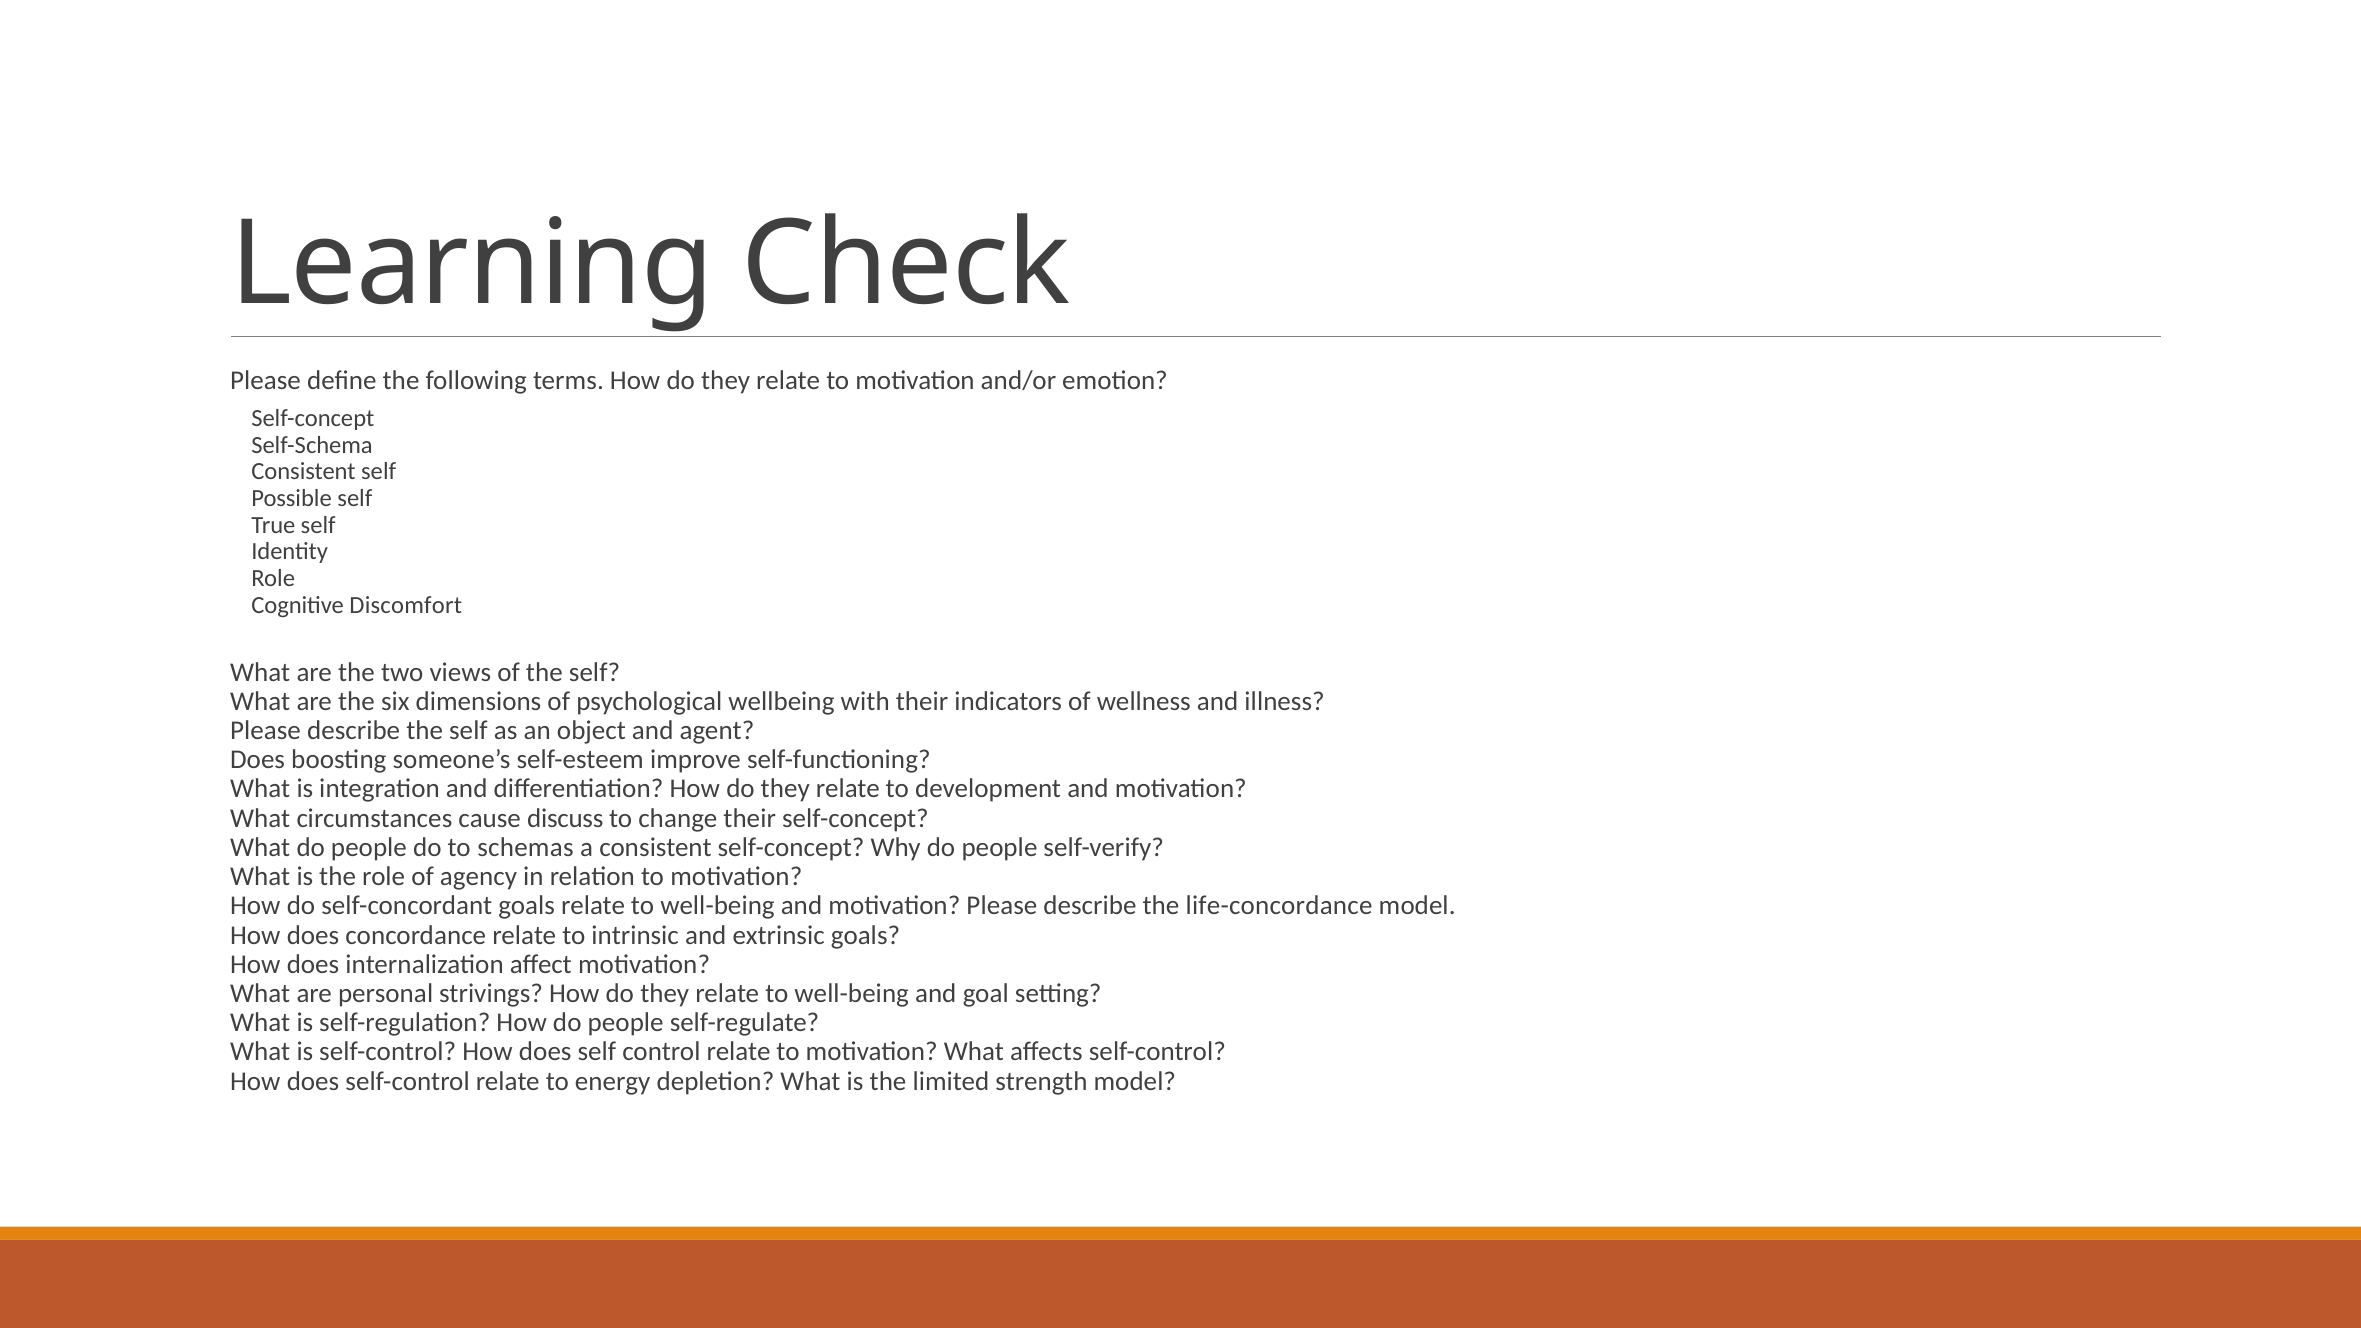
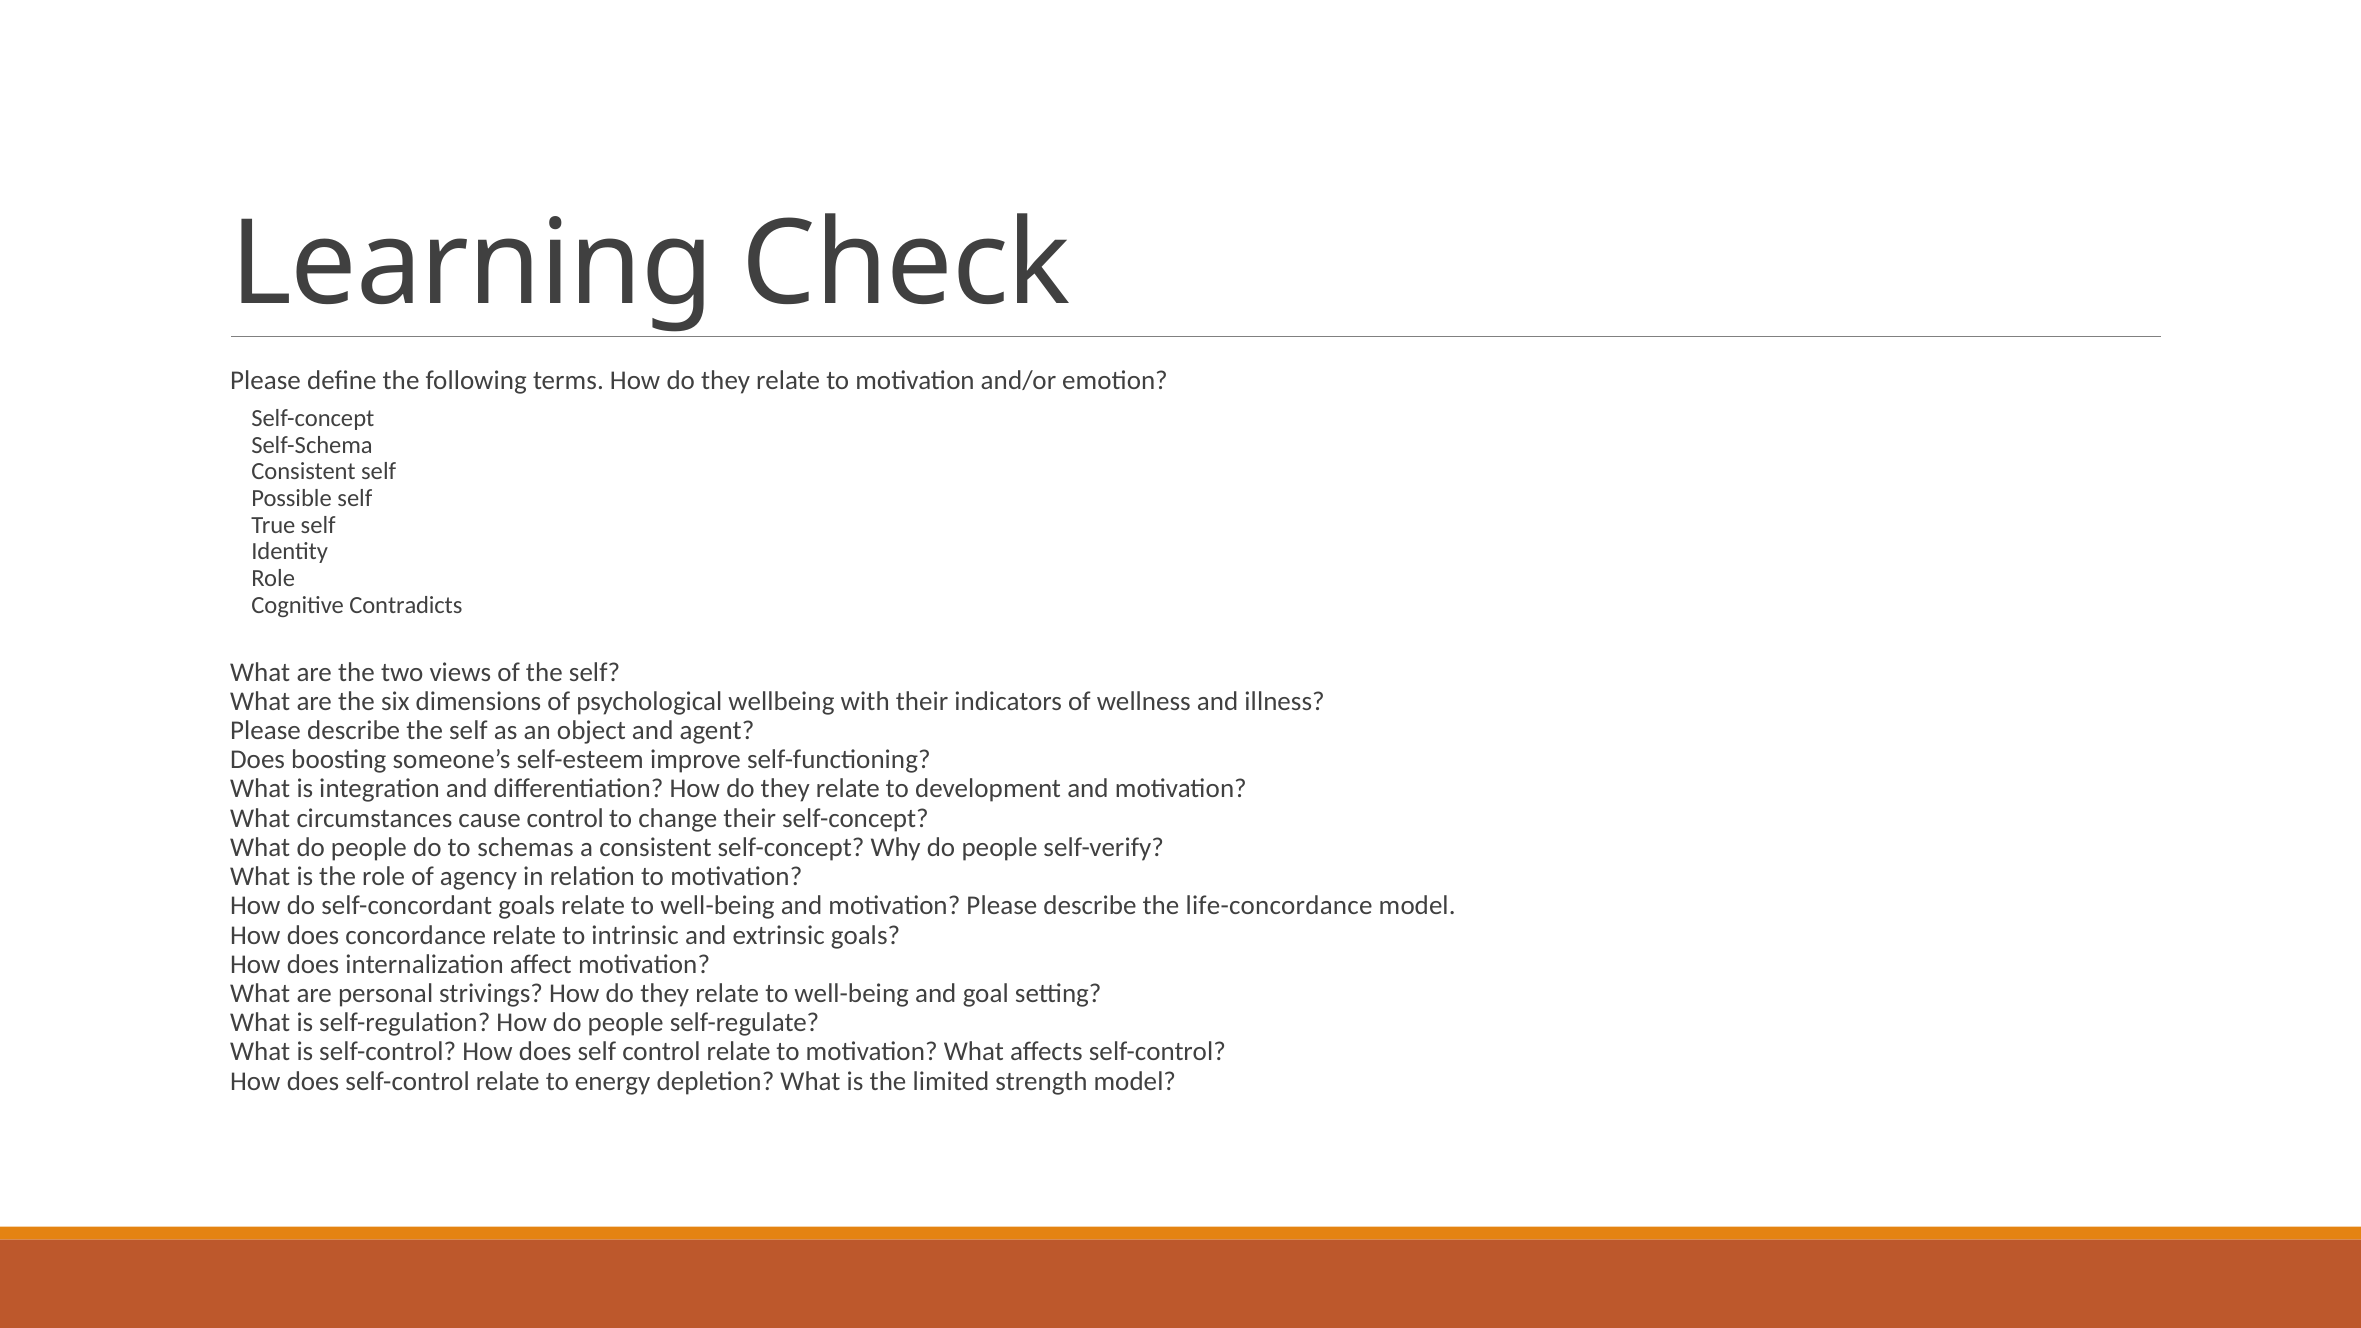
Discomfort: Discomfort -> Contradicts (406, 605)
cause discuss: discuss -> control (565, 818)
